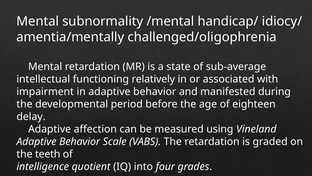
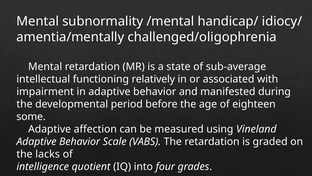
delay: delay -> some (31, 116)
teeth: teeth -> lacks (48, 154)
